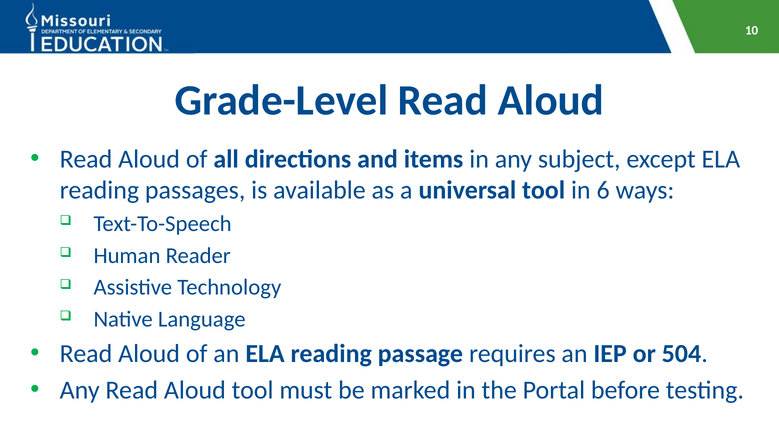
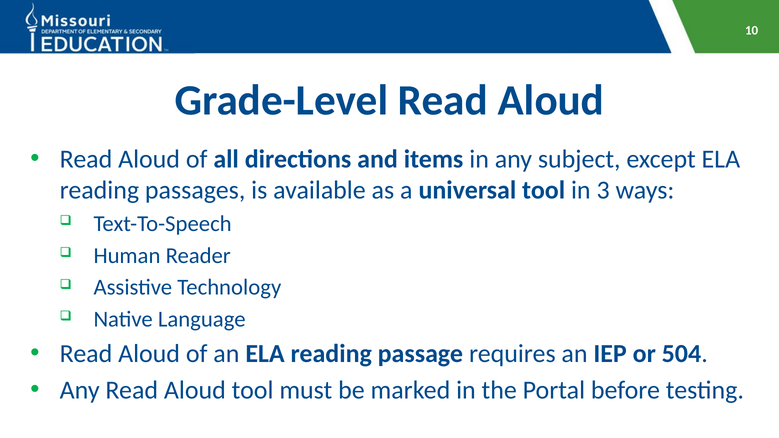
6: 6 -> 3 (603, 190)
